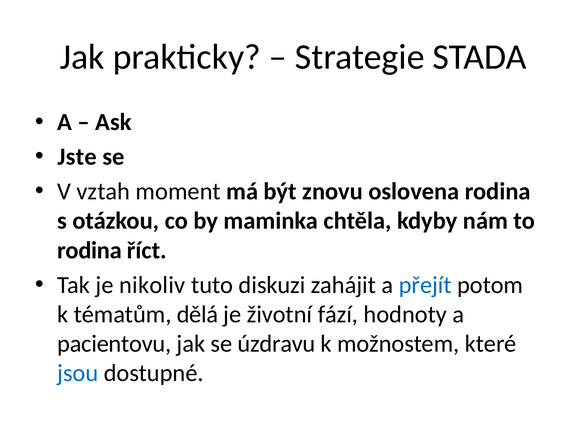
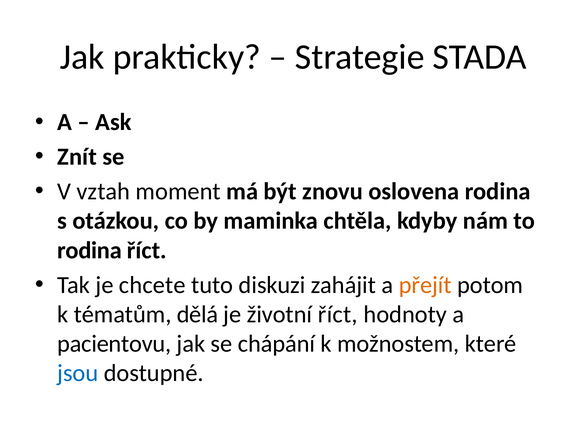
Jste: Jste -> Znít (77, 157)
nikoliv: nikoliv -> chcete (152, 284)
přejít colour: blue -> orange (425, 284)
životní fází: fází -> říct (338, 314)
úzdravu: úzdravu -> chápání (276, 343)
